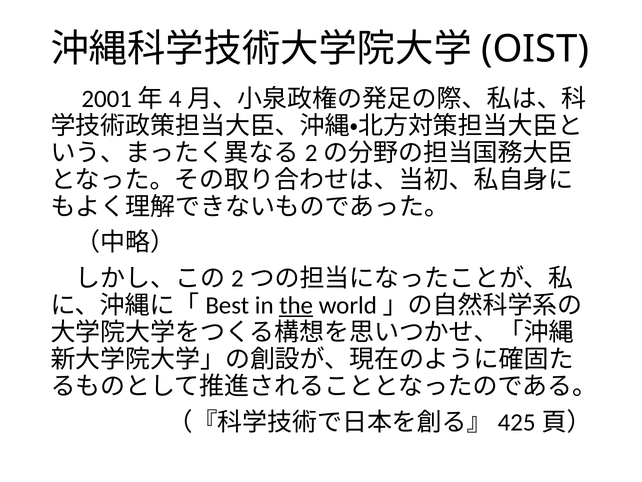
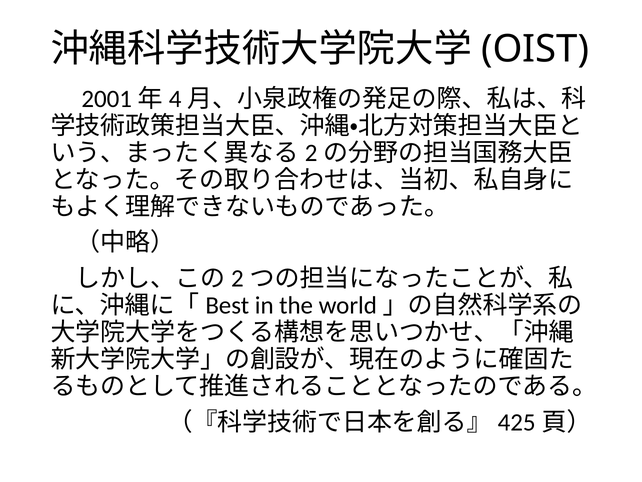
the underline: present -> none (296, 305)
